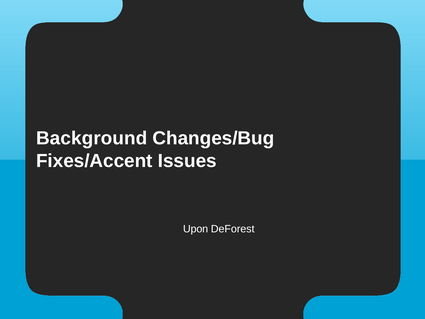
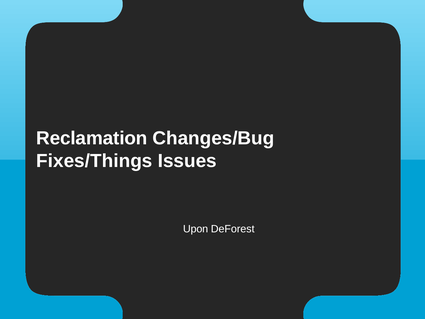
Background: Background -> Reclamation (92, 138)
Fixes/Accent: Fixes/Accent -> Fixes/Things (94, 161)
